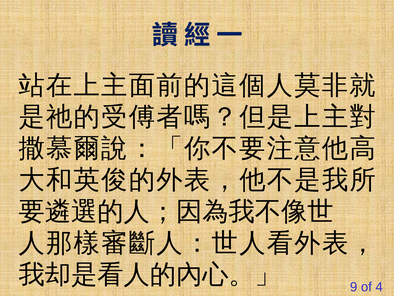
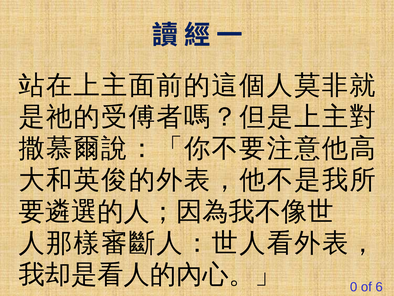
9: 9 -> 0 (354, 286)
4: 4 -> 6 (379, 286)
